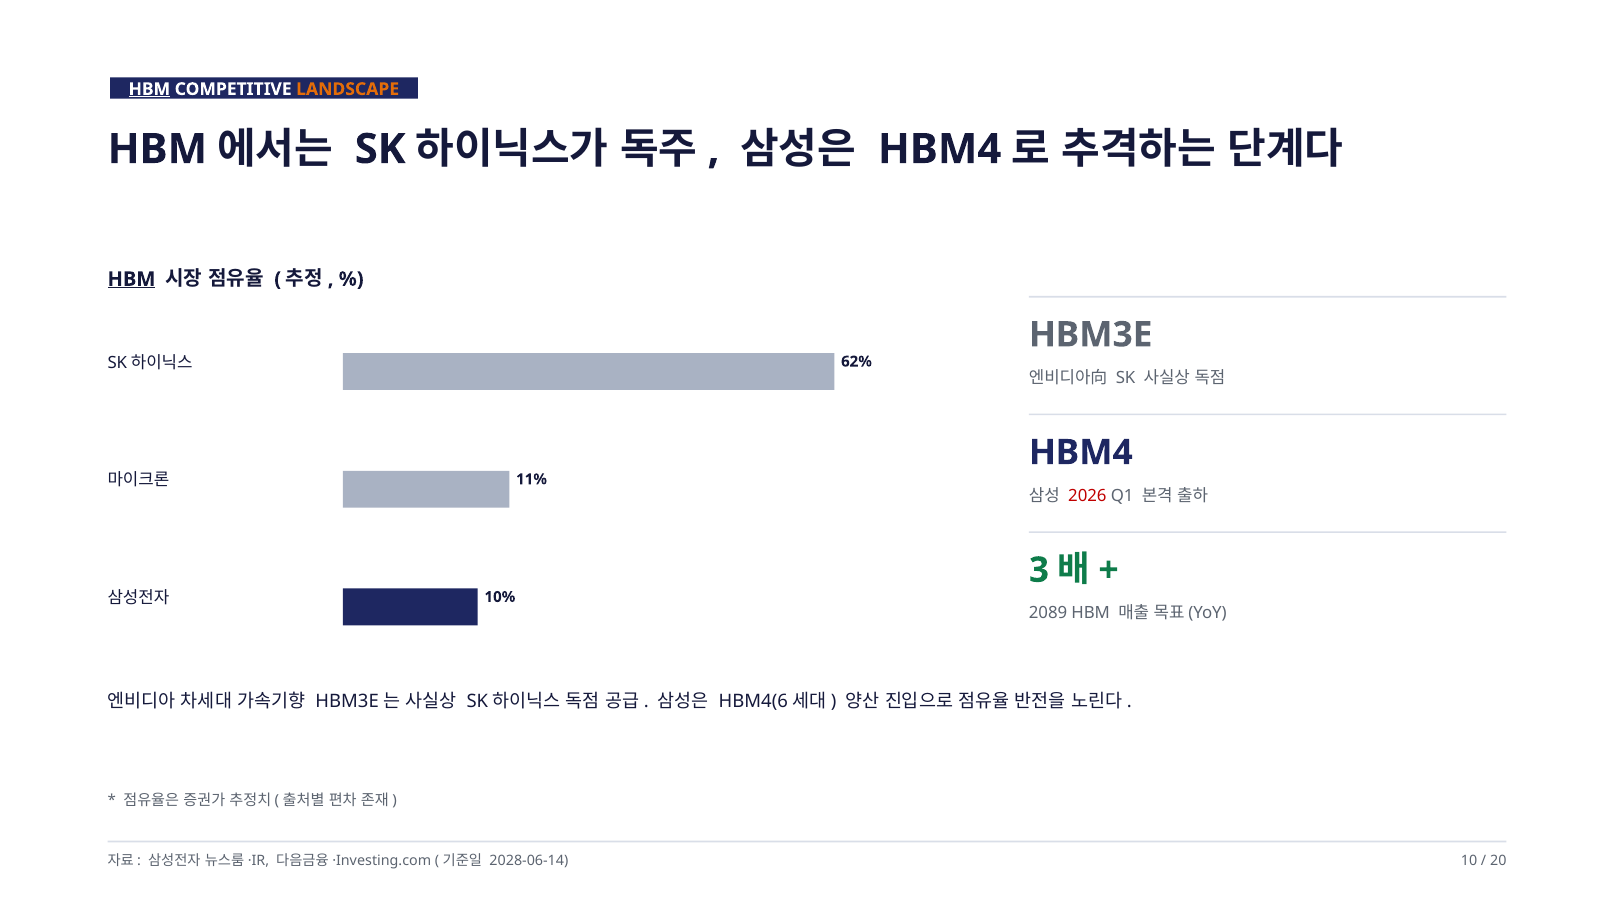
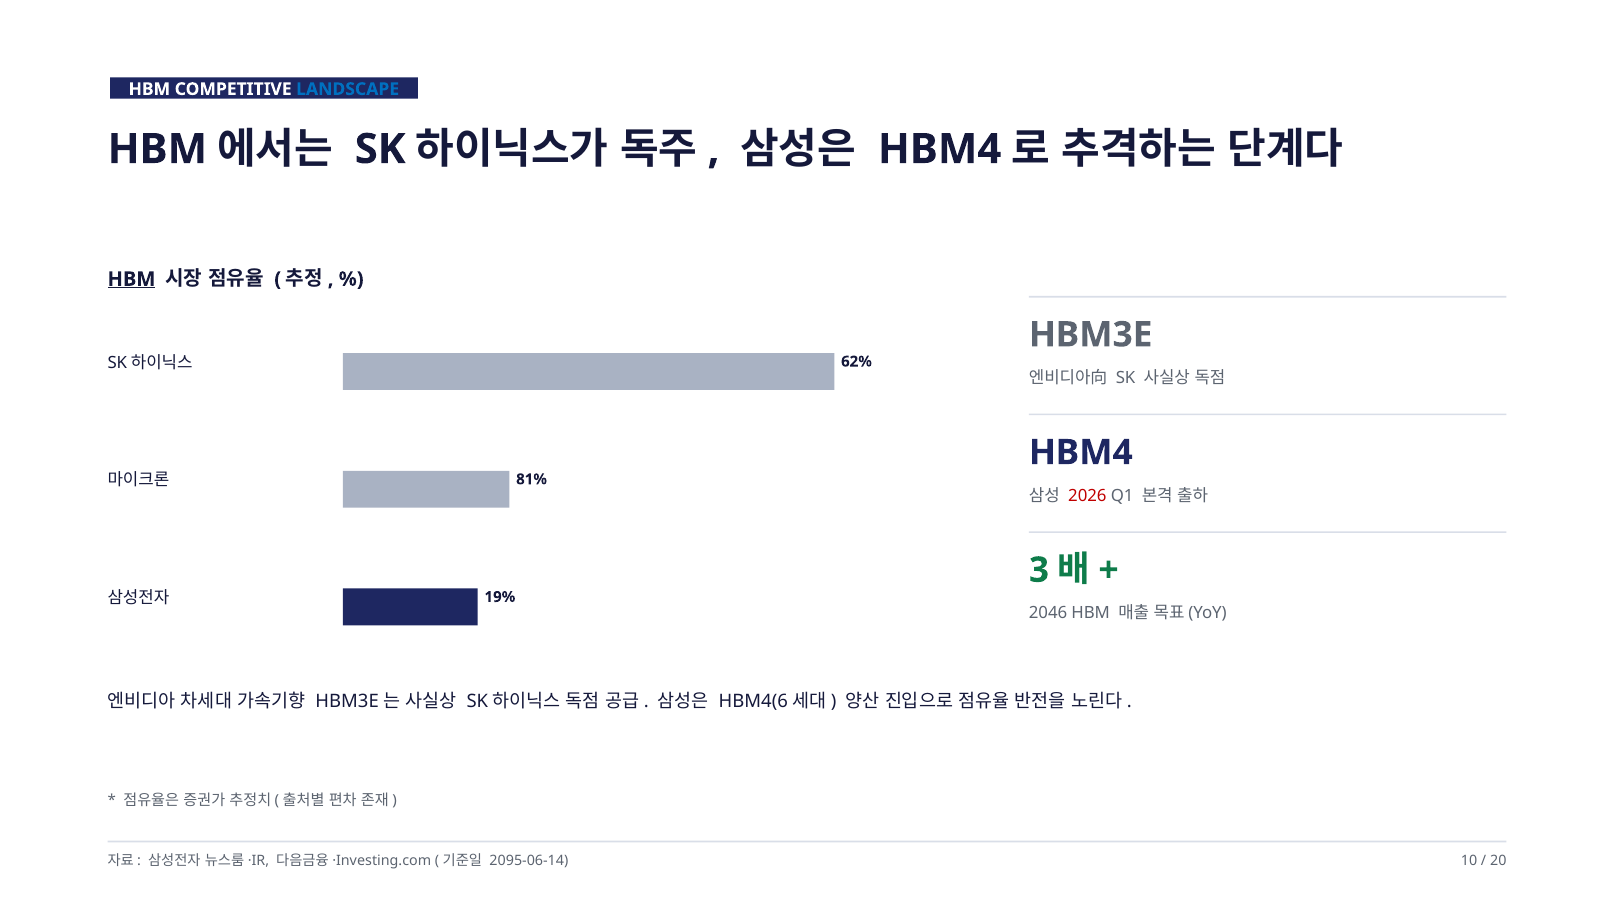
HBM underline: present -> none (149, 89)
LANDSCAPE colour: orange -> blue (348, 89)
11%: 11% -> 81% (532, 479)
10%: 10% -> 19% (500, 597)
2089: 2089 -> 2046 (1048, 613)
2028-06-14: 2028-06-14 -> 2095-06-14 (529, 860)
